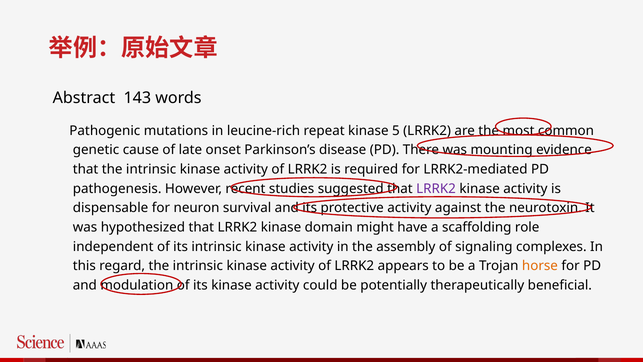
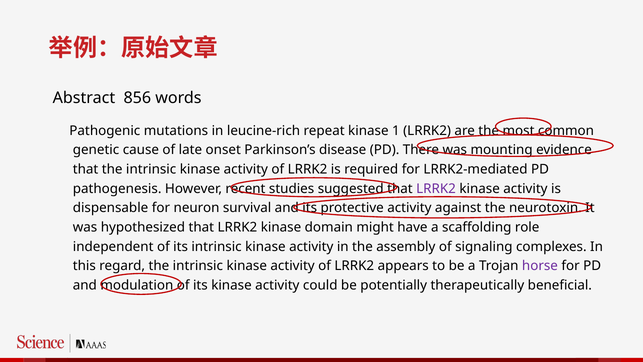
143: 143 -> 856 (137, 98)
5: 5 -> 1 (396, 131)
horse colour: orange -> purple (540, 266)
